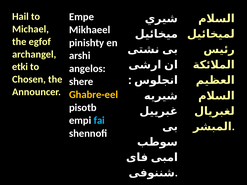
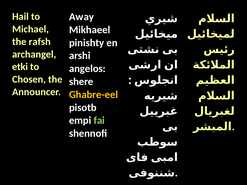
Empe: Empe -> Away (82, 17)
egfof: egfof -> rafsh (40, 42)
fai colour: light blue -> light green (99, 121)
